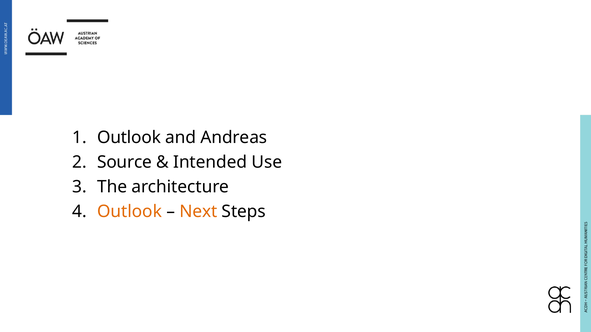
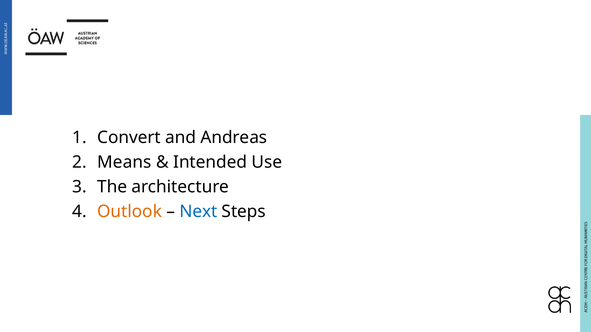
Outlook: Outlook -> Convert (129, 138)
Source: Source -> Means (124, 162)
Next colour: orange -> blue (198, 212)
